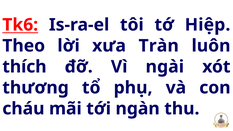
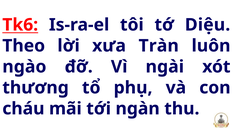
Hiệp: Hiệp -> Diệu (208, 25)
thích: thích -> ngào (24, 67)
